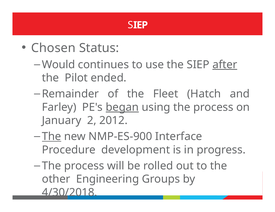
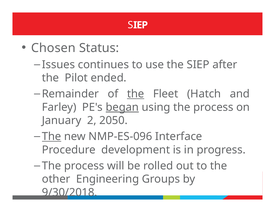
Would: Would -> Issues (58, 65)
after underline: present -> none (225, 65)
the underline: none -> present (136, 94)
2012: 2012 -> 2050 (113, 121)
NMP-ES-900: NMP-ES-900 -> NMP-ES-096 (120, 137)
4/30/2018: 4/30/2018 -> 9/30/2018 (70, 193)
